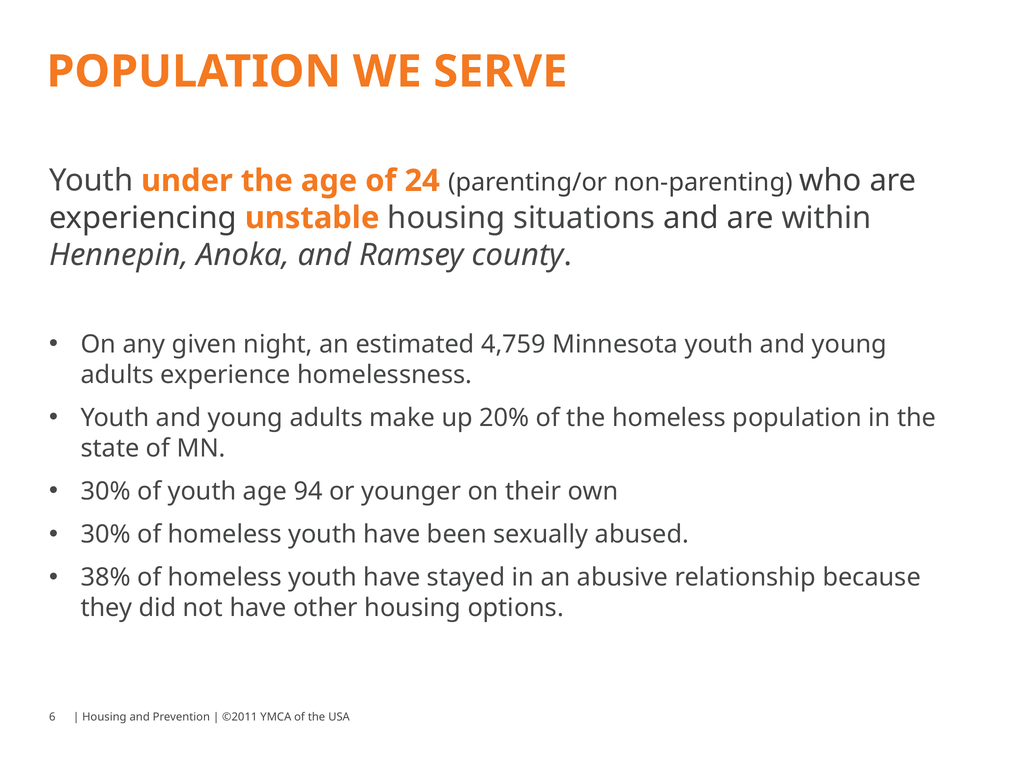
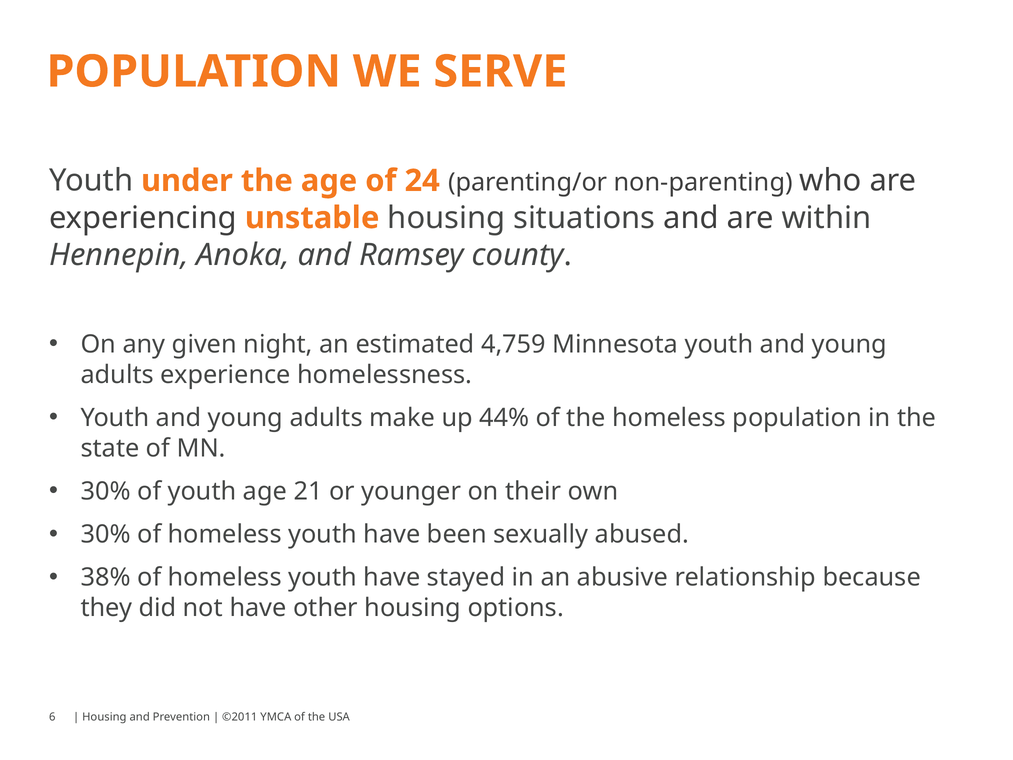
20%: 20% -> 44% (504, 418)
94: 94 -> 21 (308, 491)
